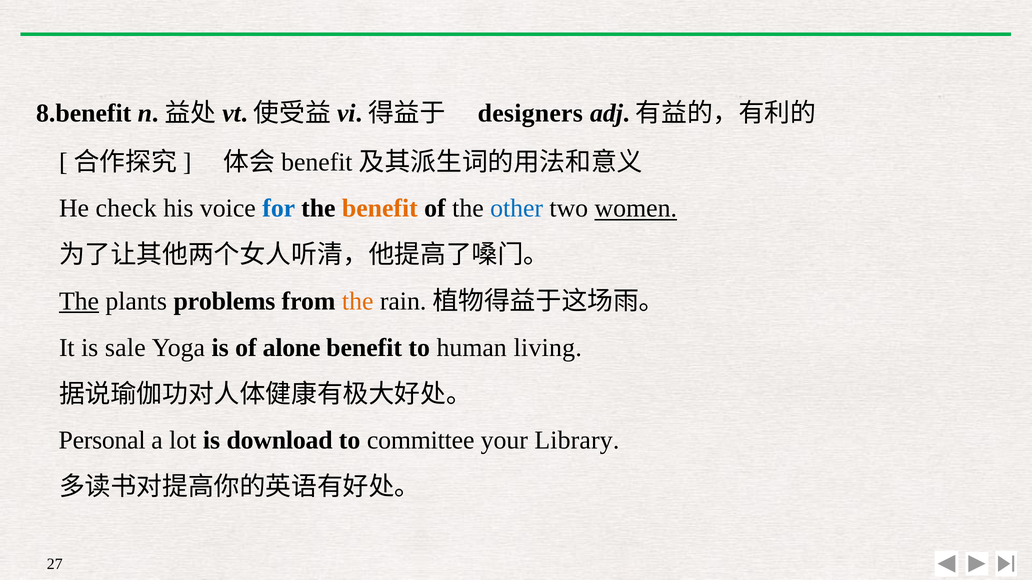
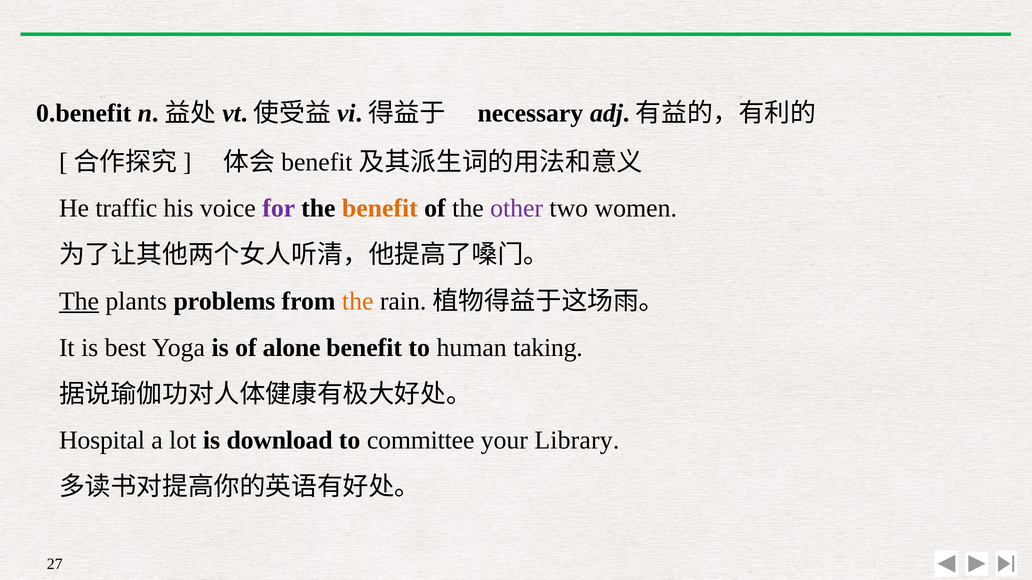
8.benefit: 8.benefit -> 0.benefit (84, 113)
designers: designers -> necessary (530, 113)
check: check -> traffic (126, 209)
for colour: blue -> purple (279, 209)
other colour: blue -> purple (517, 209)
women underline: present -> none (636, 209)
sale: sale -> best (125, 348)
living: living -> taking (548, 348)
Personal: Personal -> Hospital (102, 441)
